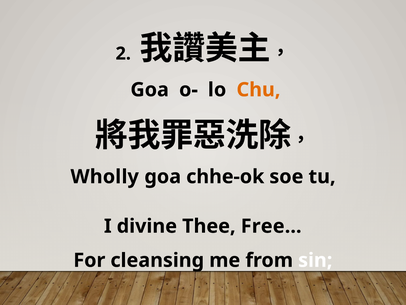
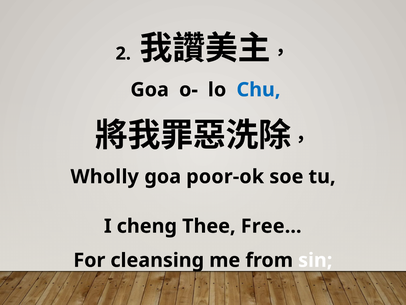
Chu colour: orange -> blue (258, 90)
chhe-ok: chhe-ok -> poor-ok (225, 176)
divine: divine -> cheng (147, 226)
